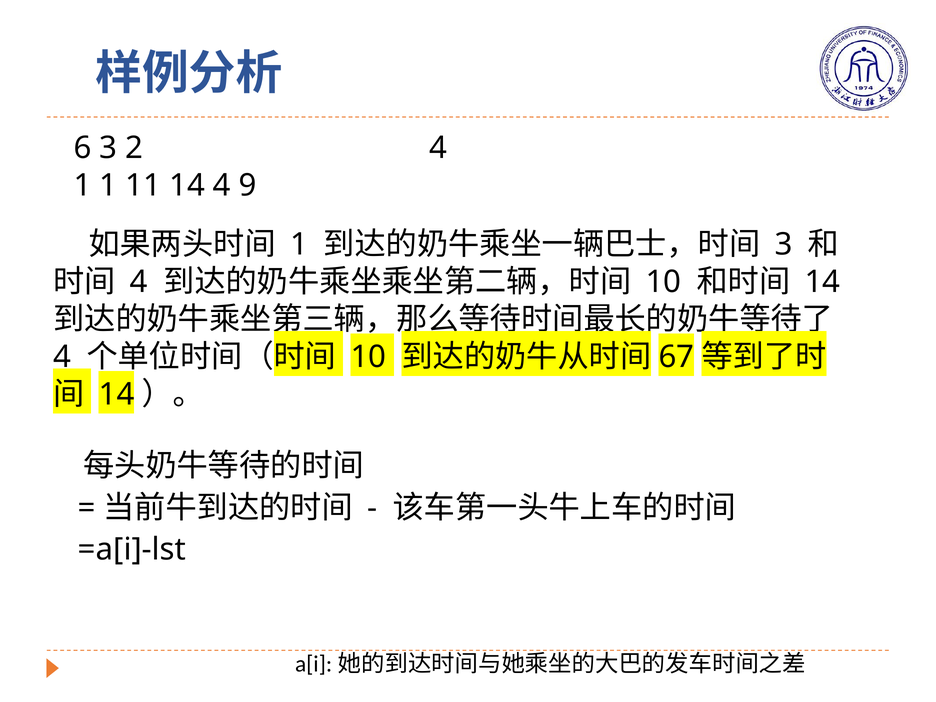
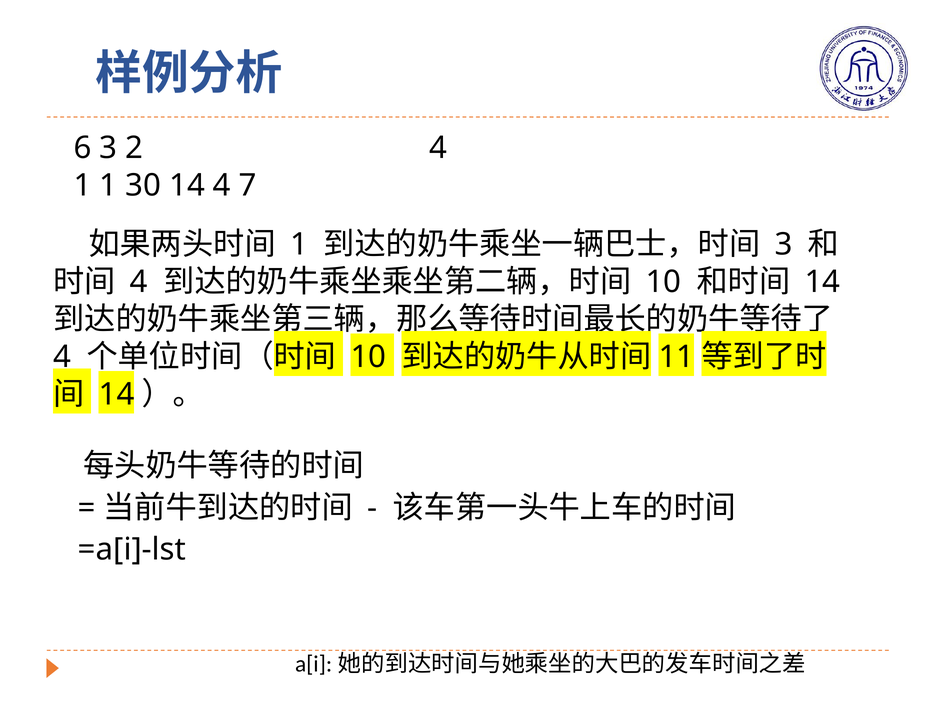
11: 11 -> 30 (143, 185)
9: 9 -> 7 (248, 185)
67: 67 -> 11 (677, 357)
